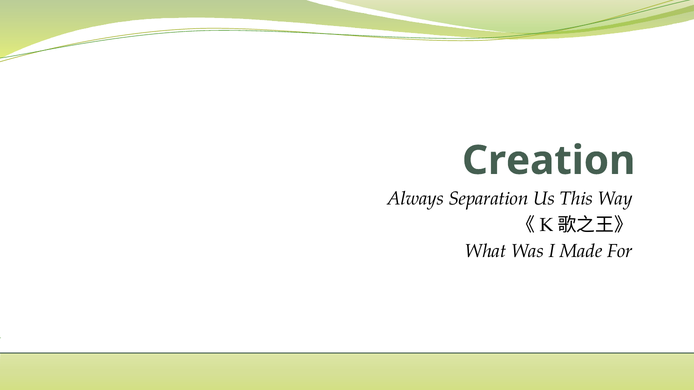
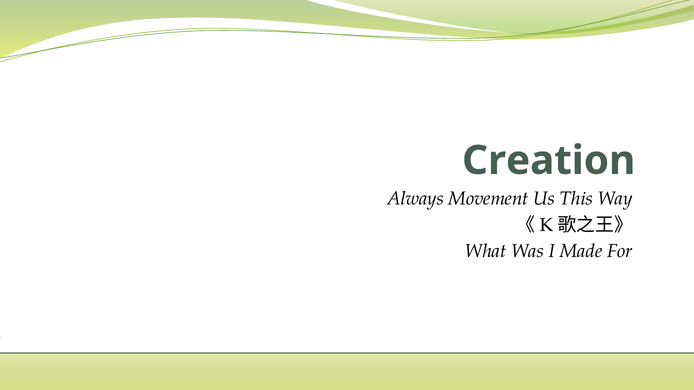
Separation: Separation -> Movement (489, 199)
